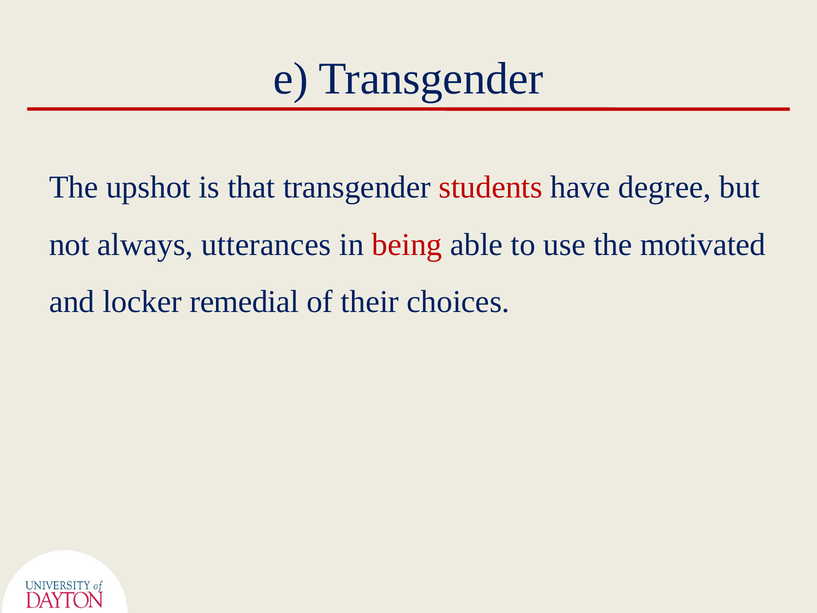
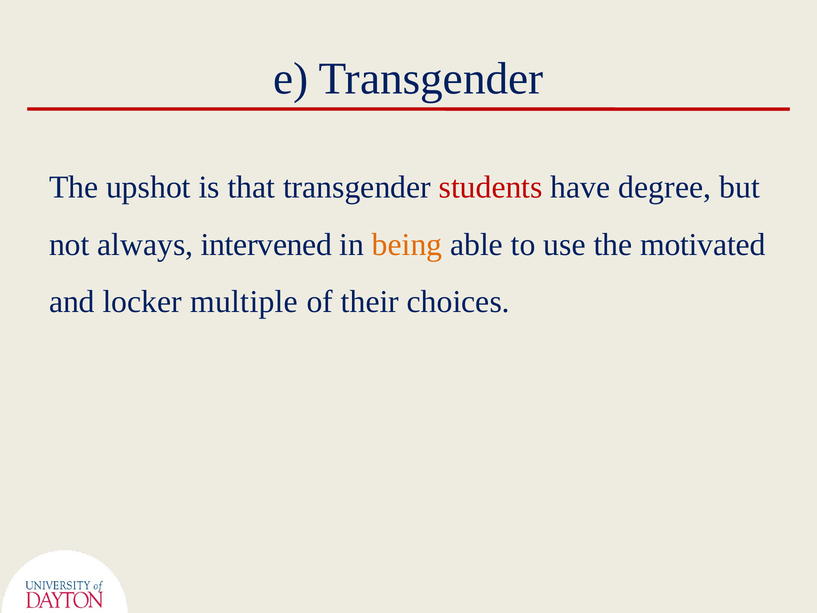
utterances: utterances -> intervened (266, 245)
being colour: red -> orange (407, 245)
remedial: remedial -> multiple (244, 302)
